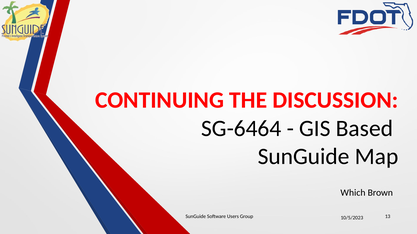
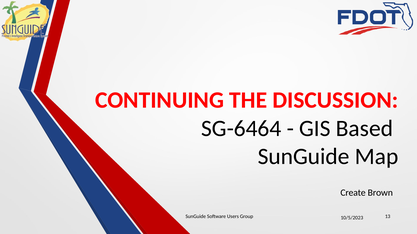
Which: Which -> Create (353, 193)
